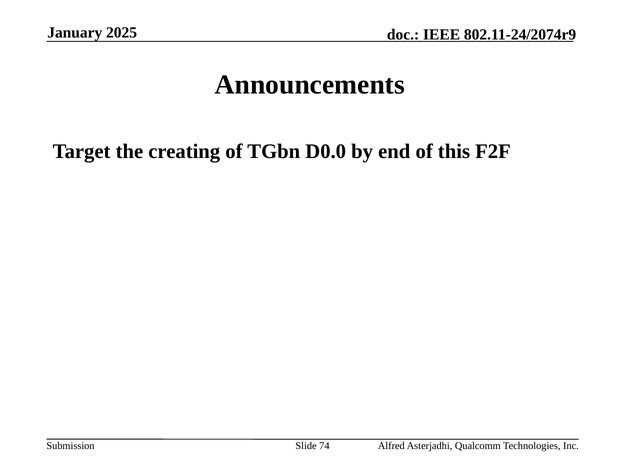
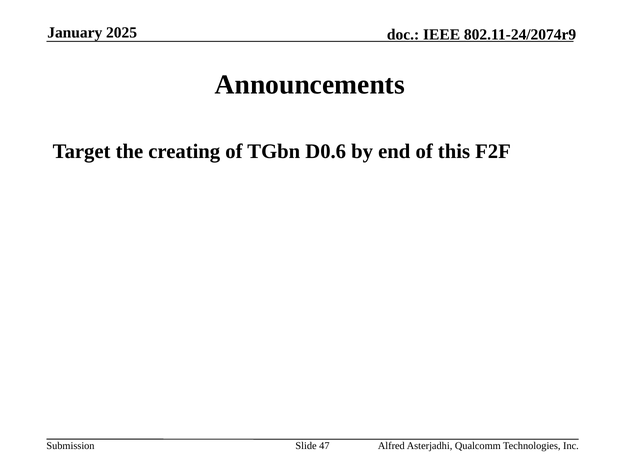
D0.0: D0.0 -> D0.6 (326, 151)
74: 74 -> 47 (324, 446)
